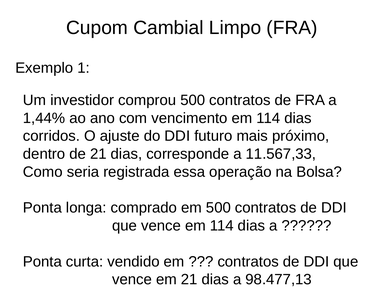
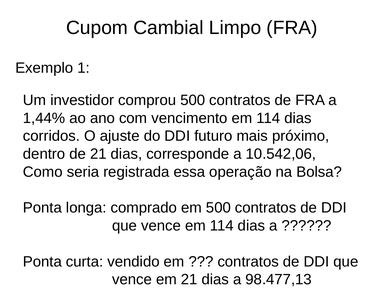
11.567,33: 11.567,33 -> 10.542,06 (281, 154)
